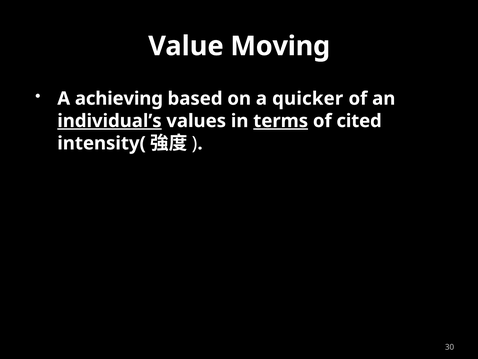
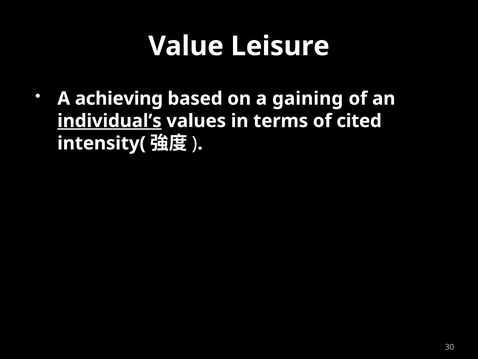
Moving: Moving -> Leisure (280, 46)
quicker: quicker -> gaining (308, 98)
terms underline: present -> none (281, 121)
